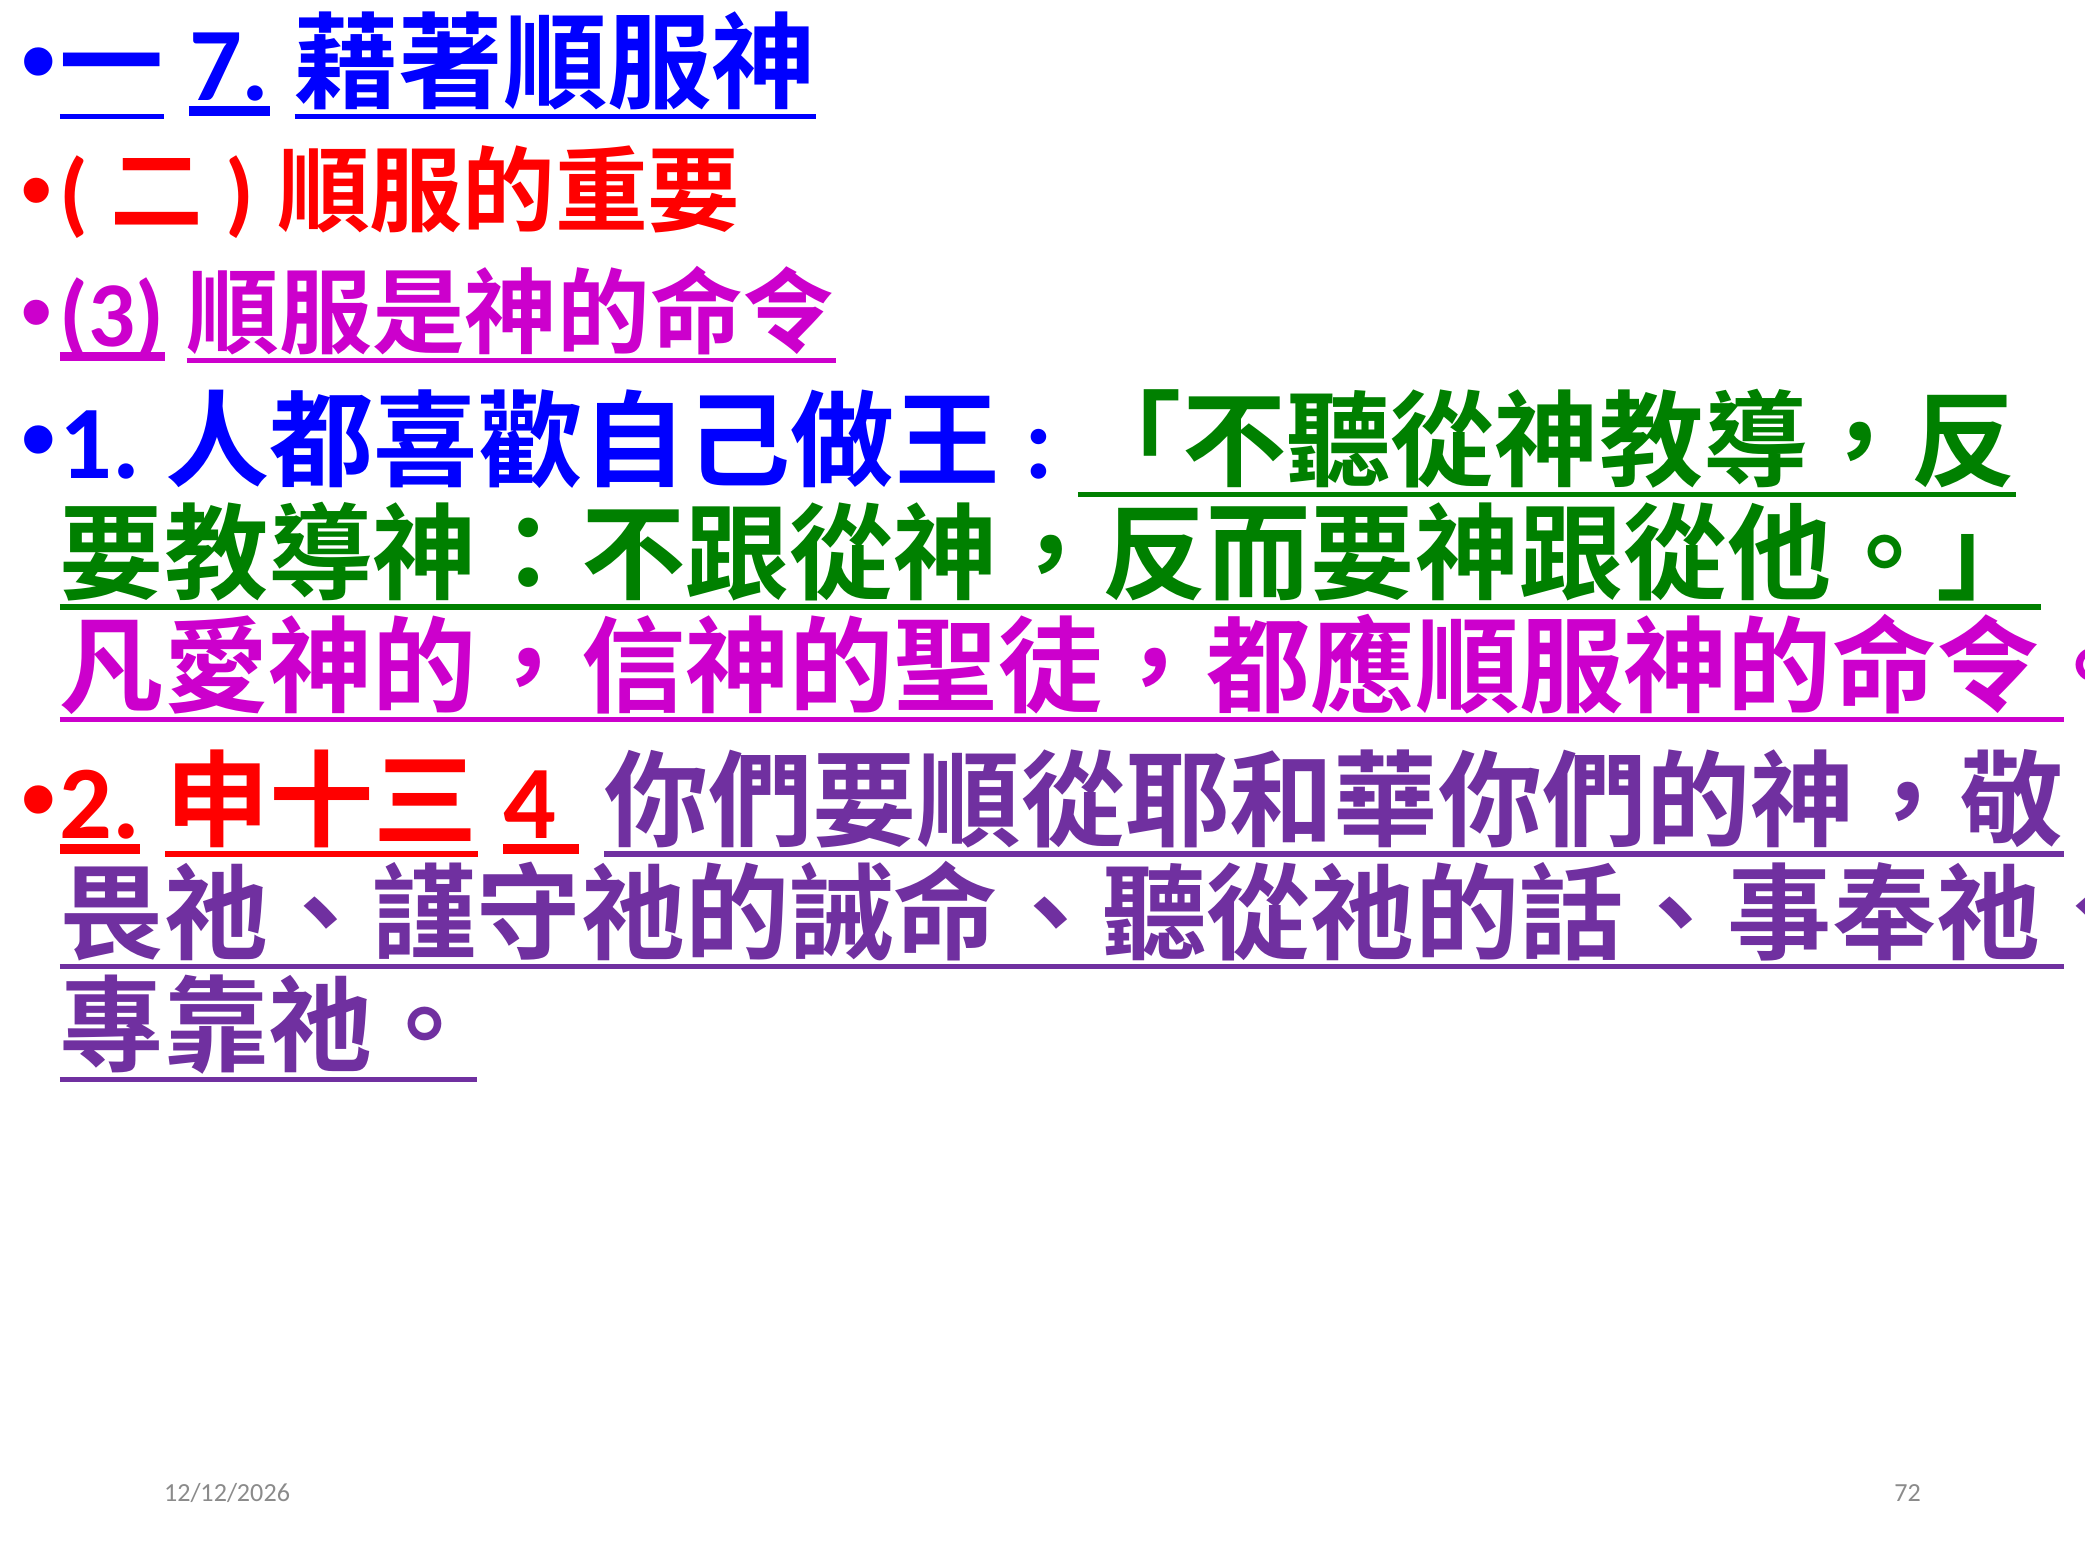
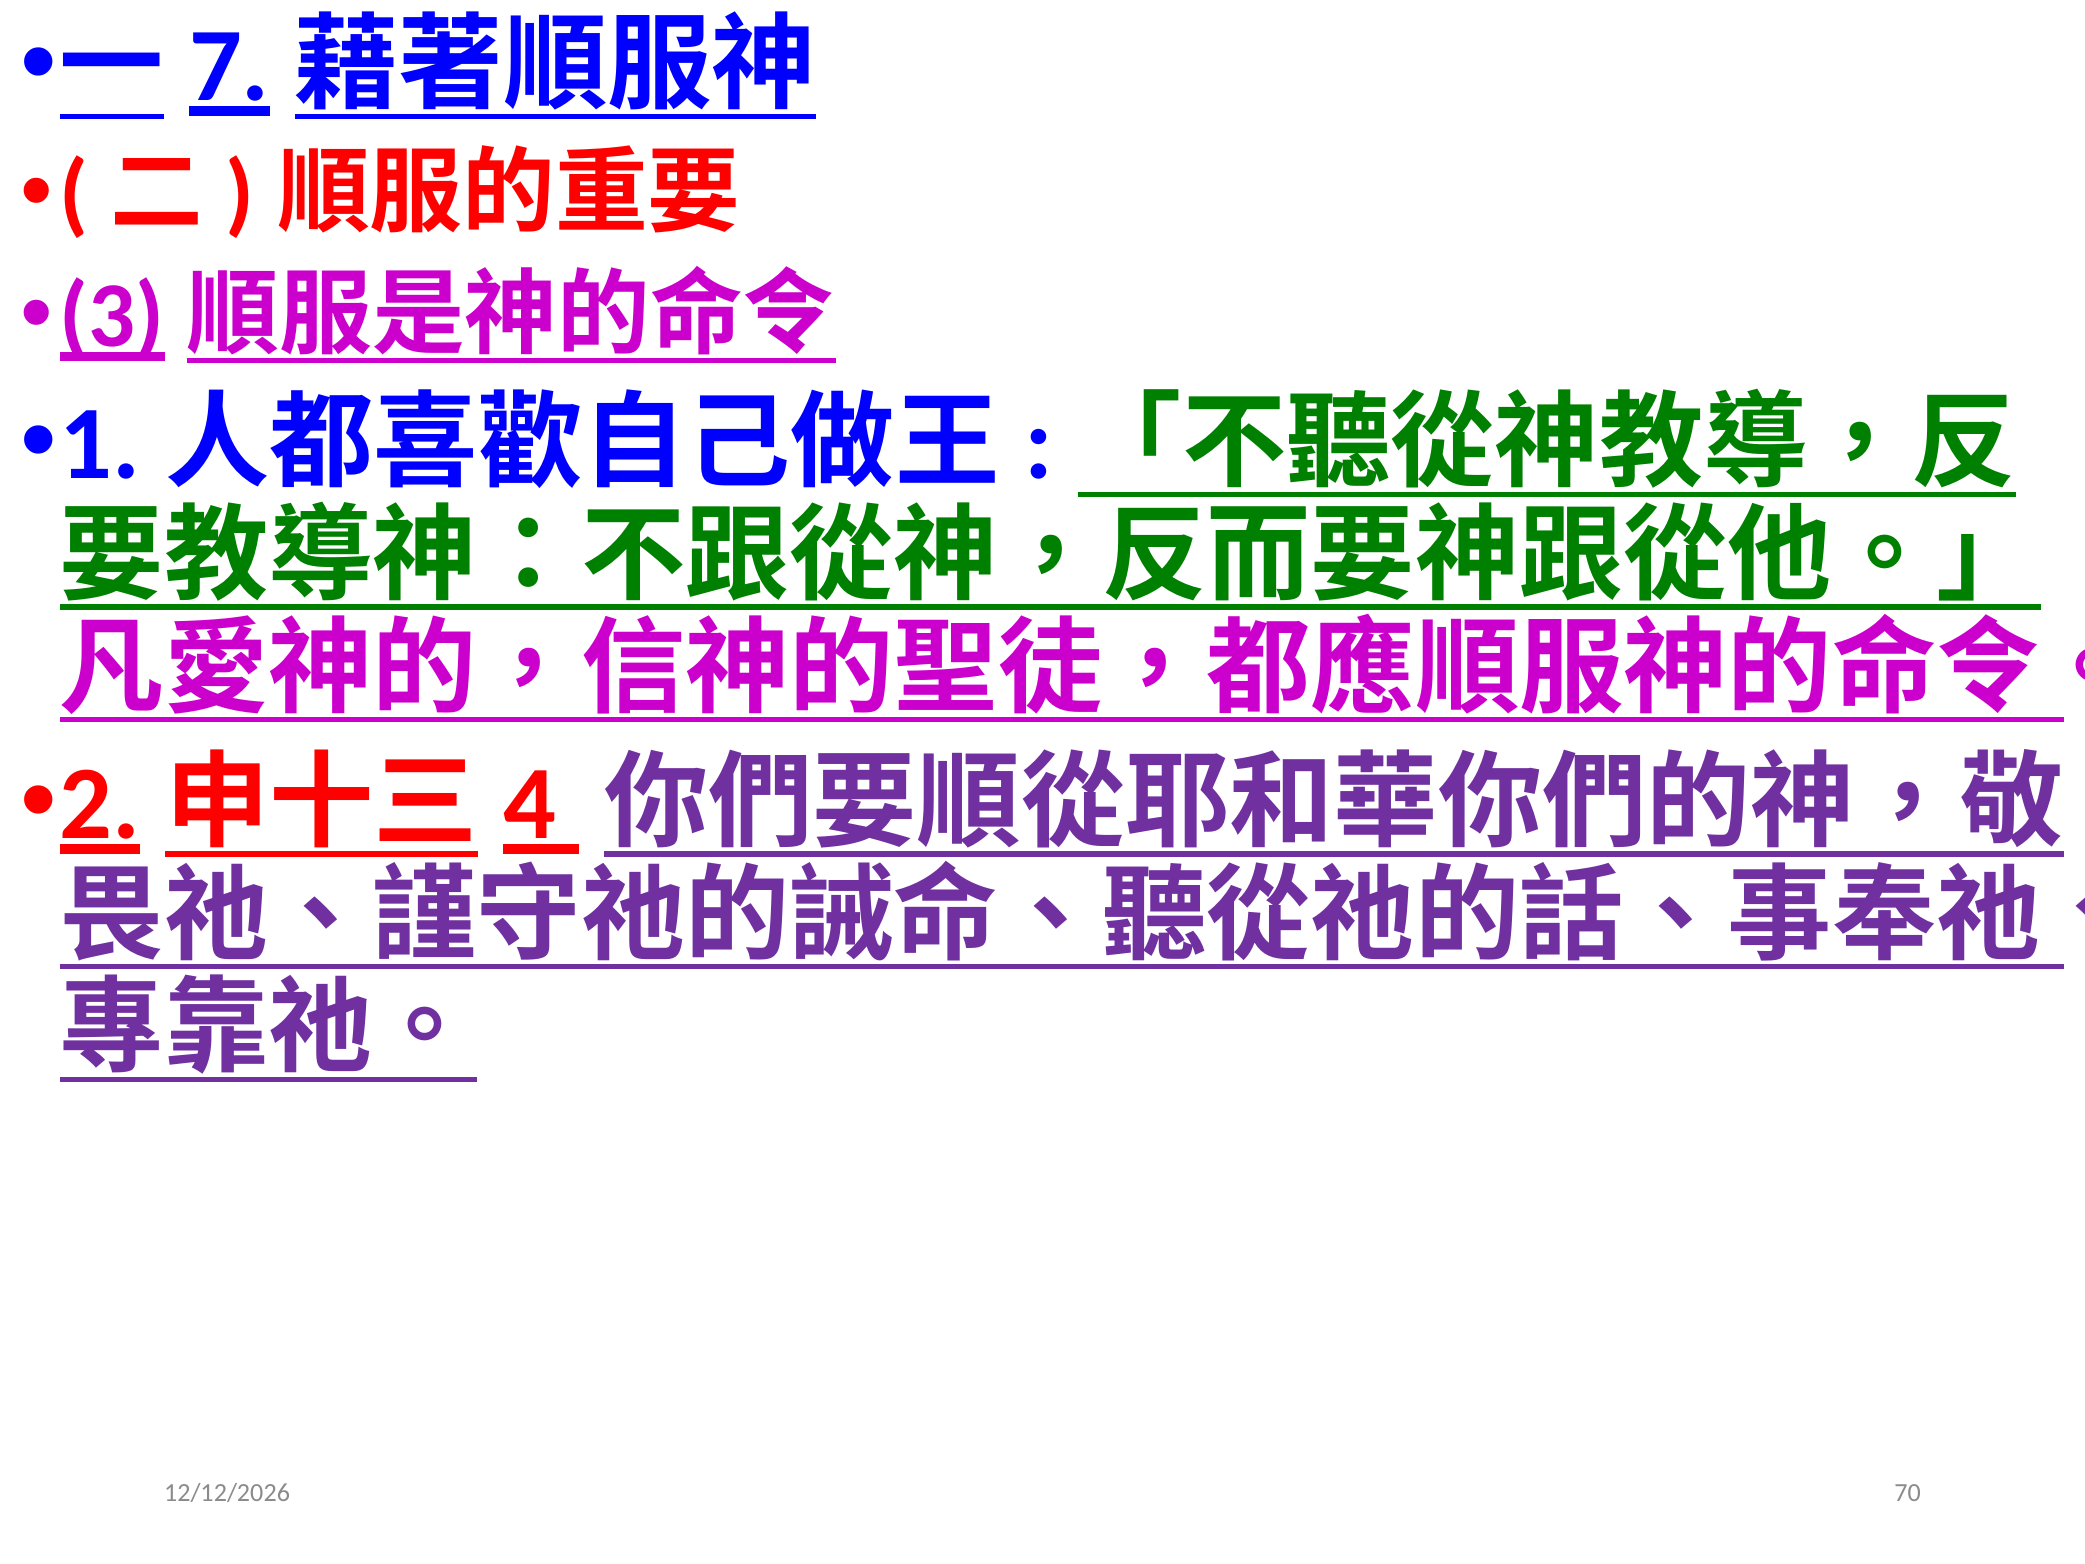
72: 72 -> 70 (1908, 1493)
